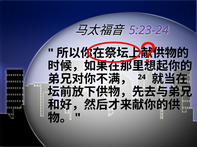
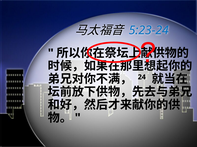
5:23-24 colour: purple -> blue (149, 30)
